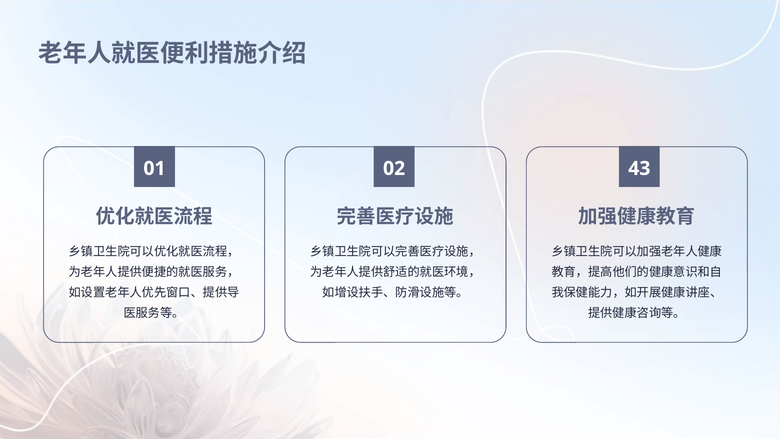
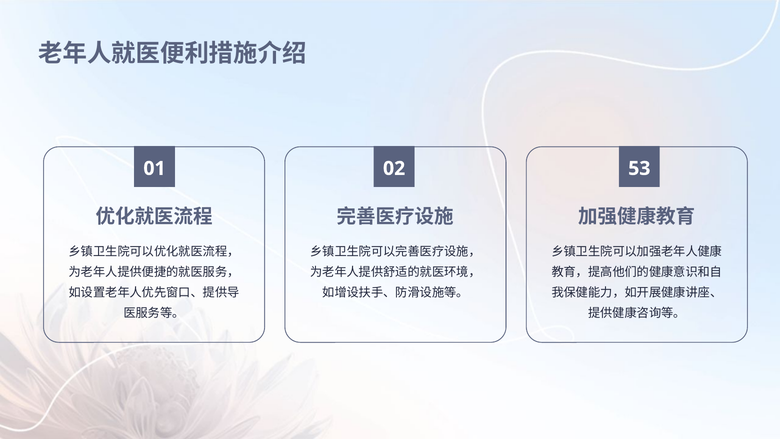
43: 43 -> 53 (639, 168)
